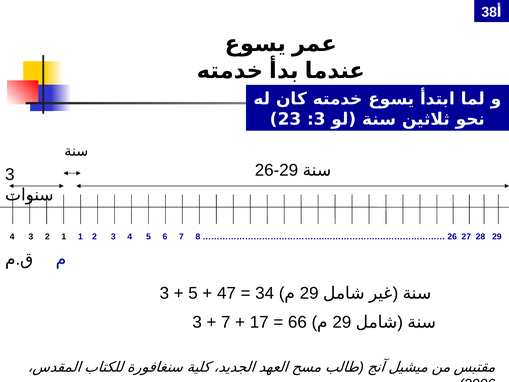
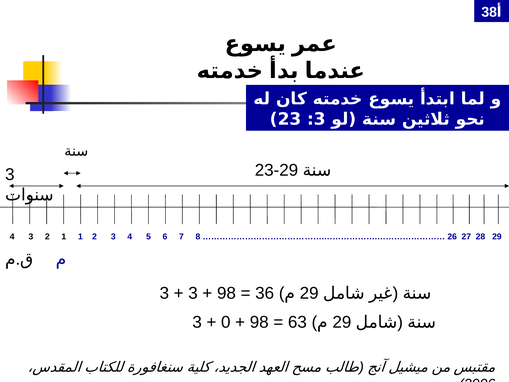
26-29: 26-29 -> 23-29 (276, 170)
5: 5 -> 3 (193, 293)
47: 47 -> 98 (226, 293)
34: 34 -> 36 (265, 293)
7: 7 -> 0 (226, 322)
17: 17 -> 98 (259, 322)
66: 66 -> 63 (297, 322)
